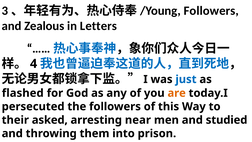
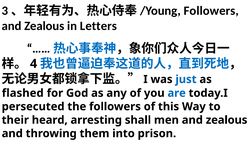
are colour: orange -> blue (177, 93)
asked: asked -> heard (50, 120)
near: near -> shall (138, 120)
men and studied: studied -> zealous (227, 120)
